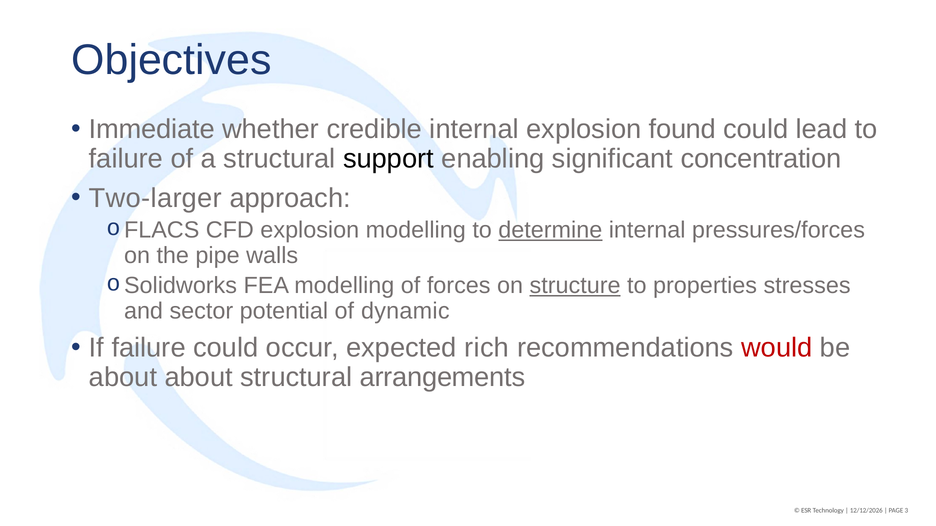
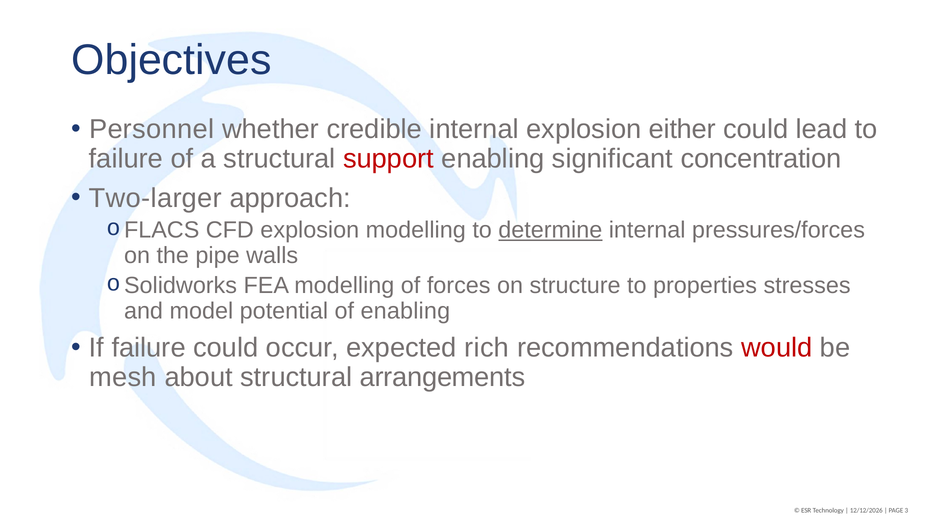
Immediate: Immediate -> Personnel (152, 129)
found: found -> either (682, 129)
support colour: black -> red (388, 159)
structure underline: present -> none (575, 286)
sector: sector -> model (201, 311)
of dynamic: dynamic -> enabling (405, 311)
about: about -> mesh (123, 378)
